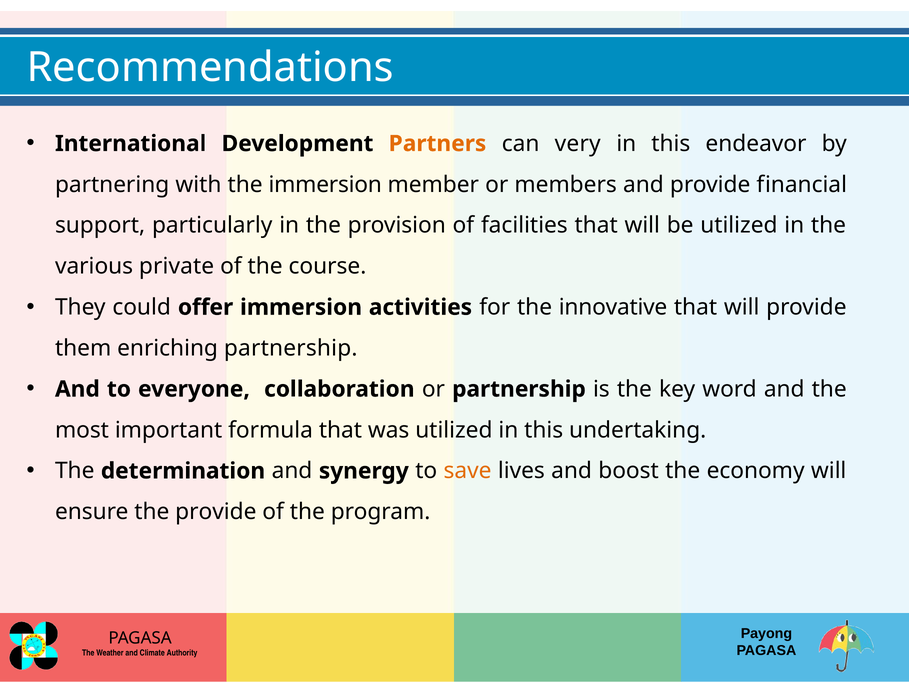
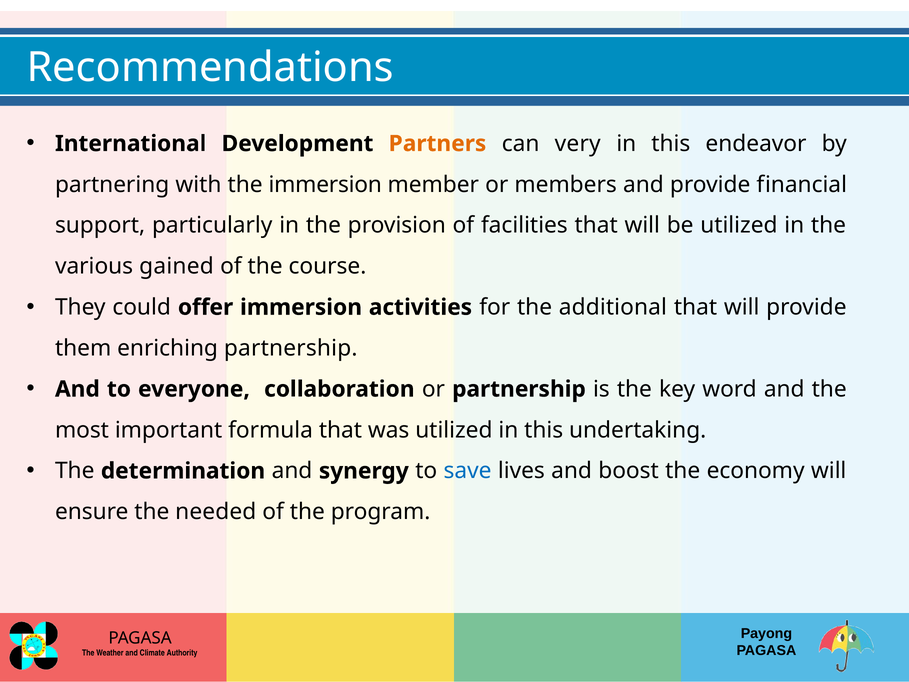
private: private -> gained (176, 266)
innovative: innovative -> additional (613, 307)
save colour: orange -> blue (468, 471)
the provide: provide -> needed (216, 512)
